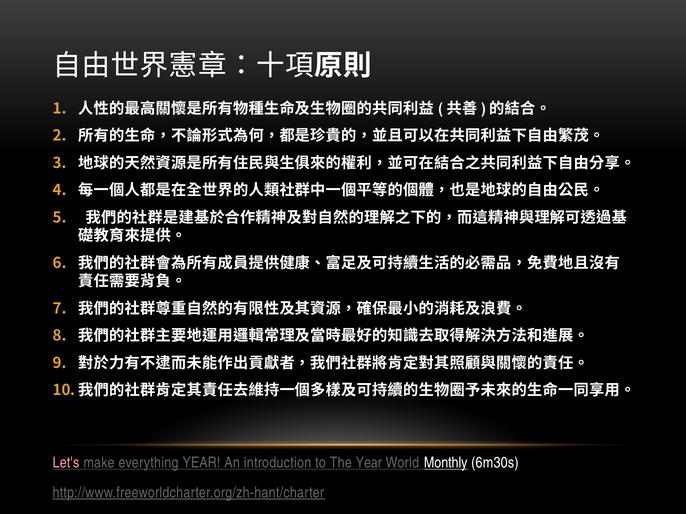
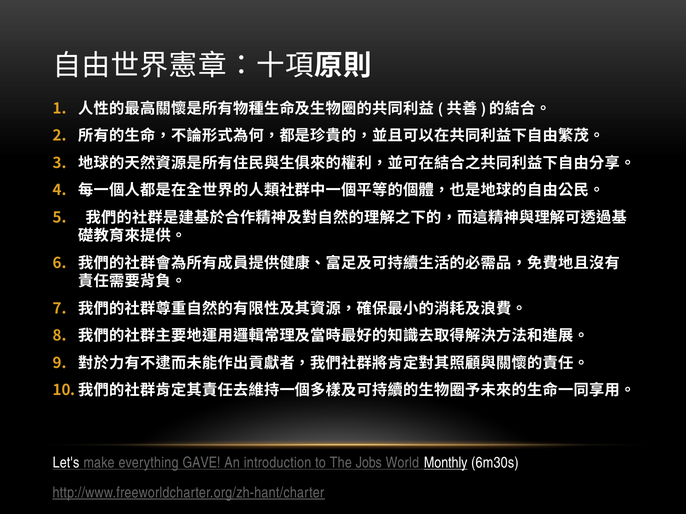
Let's colour: pink -> white (66, 463)
everything YEAR: YEAR -> GAVE (201, 463)
The Year: Year -> Jobs (369, 463)
